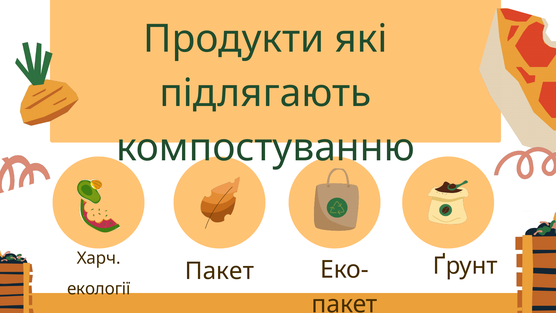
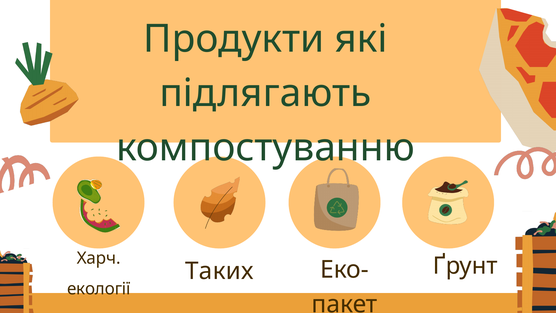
Пакет: Пакет -> Таких (219, 271)
